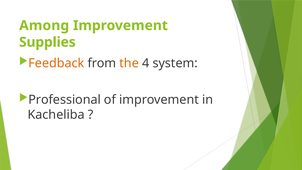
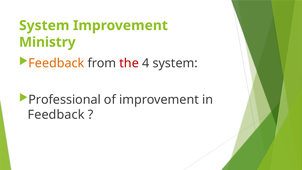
Among: Among -> System (44, 26)
Supplies: Supplies -> Ministry (47, 42)
the colour: orange -> red (129, 63)
Kacheliba: Kacheliba -> Feedback (56, 115)
